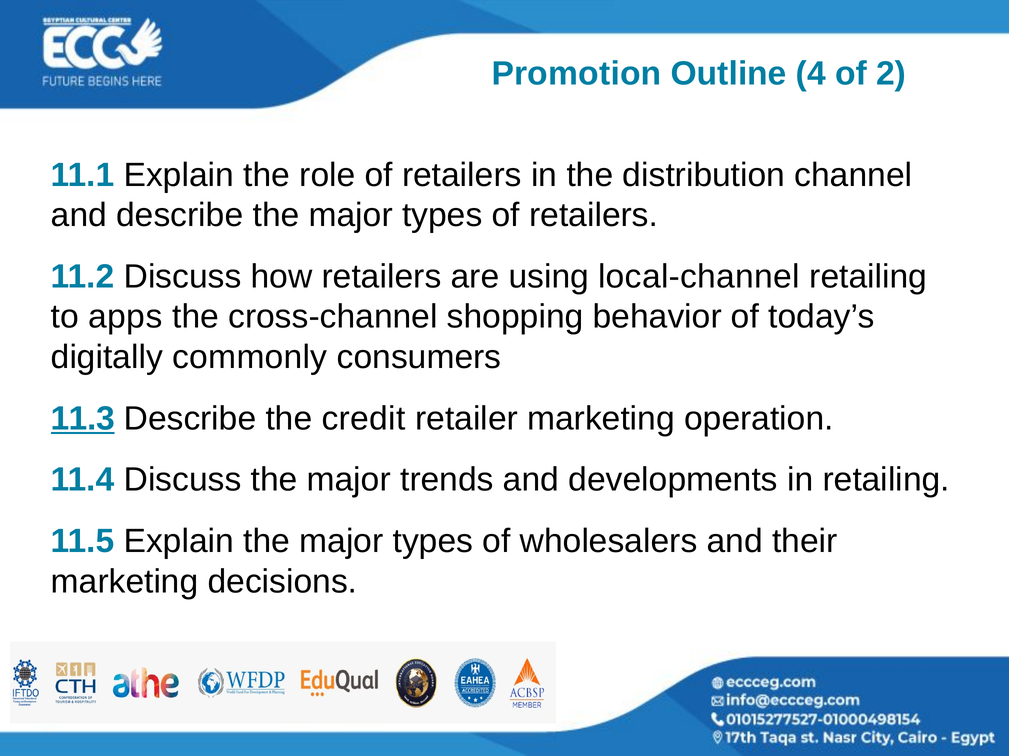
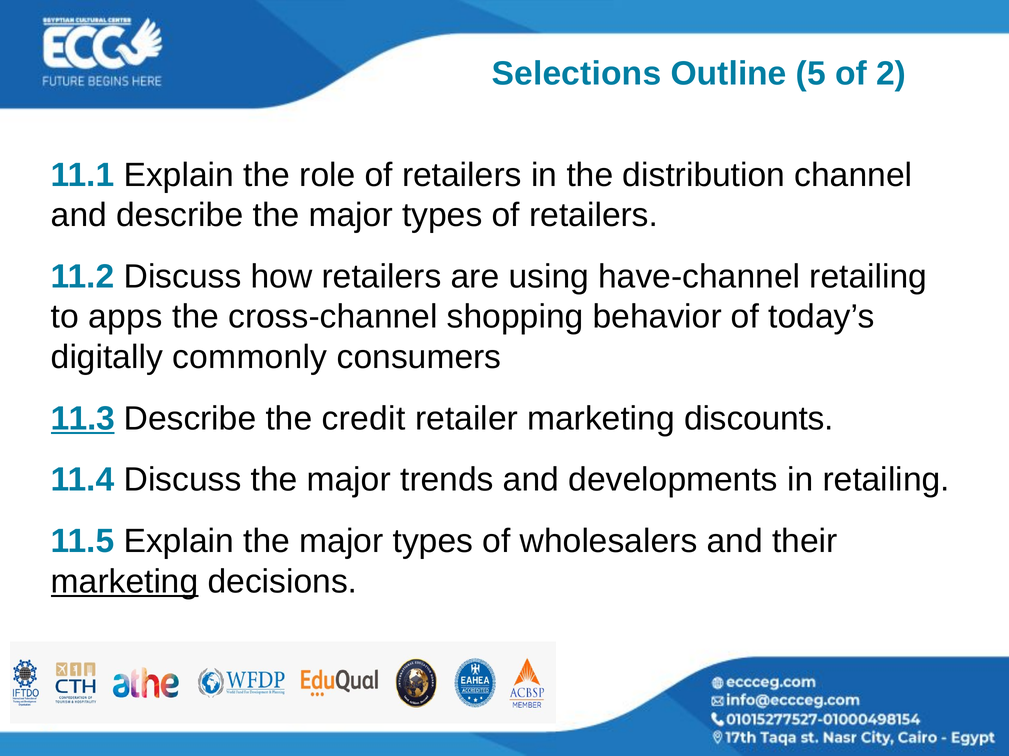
Promotion: Promotion -> Selections (576, 74)
4: 4 -> 5 (811, 74)
local-channel: local-channel -> have-channel (699, 277)
operation: operation -> discounts (759, 419)
marketing underline: none -> present (125, 582)
